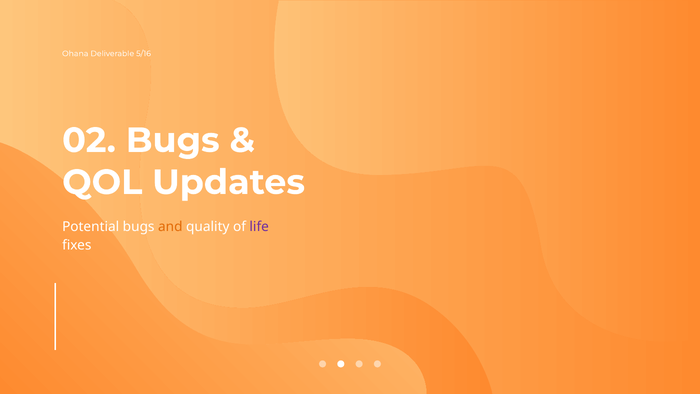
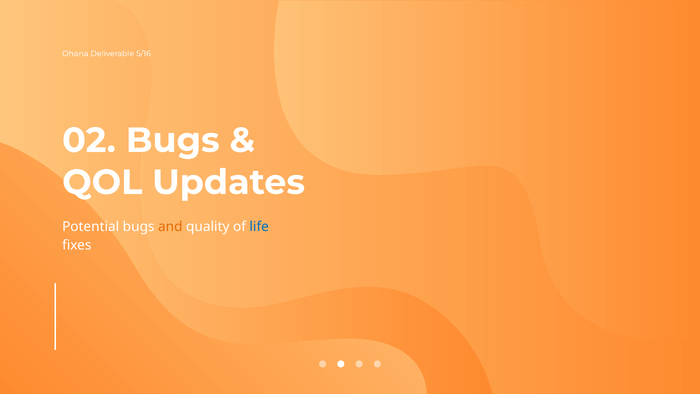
life colour: purple -> blue (259, 226)
